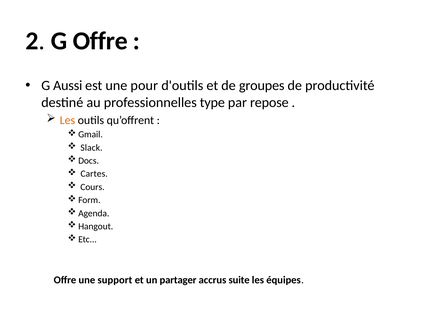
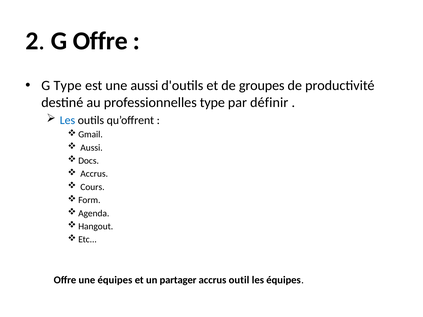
G Aussi: Aussi -> Type (68, 86)
une pour: pour -> aussi (144, 86)
repose: repose -> définir (269, 103)
Les colour: orange -> blue (67, 120)
Slack: Slack -> Aussi (92, 148)
Cartes: Cartes -> Accrus (94, 174)
une support: support -> équipes (115, 280)
suite: suite -> outil (239, 280)
